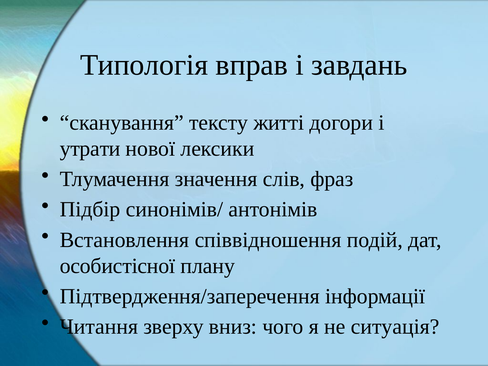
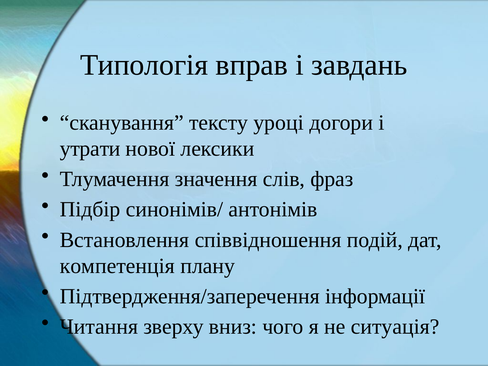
житті: житті -> уроці (279, 123)
особистісної: особистісної -> компетенція (117, 266)
